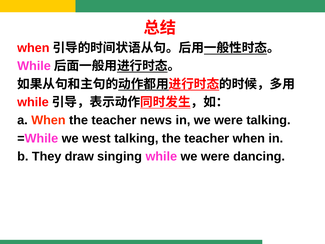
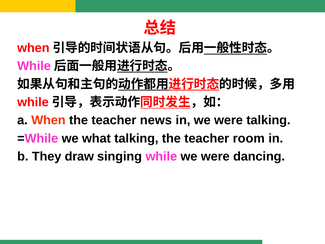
west: west -> what (96, 138)
teacher when: when -> room (249, 138)
